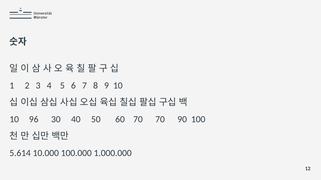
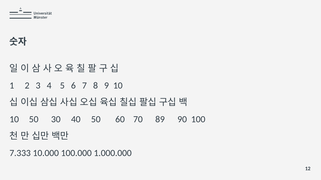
10 96: 96 -> 50 (34, 119)
70 70: 70 -> 89 (160, 119)
5.614: 5.614 -> 7.333 (20, 153)
